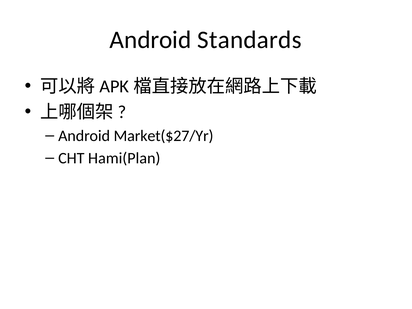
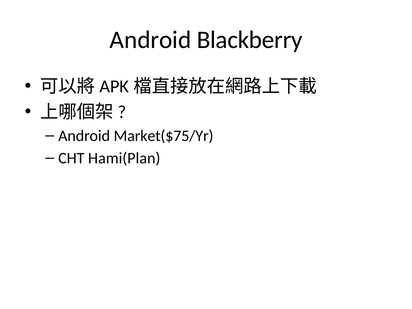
Standards: Standards -> Blackberry (250, 40)
Market($27/Yr: Market($27/Yr -> Market($75/Yr (164, 136)
